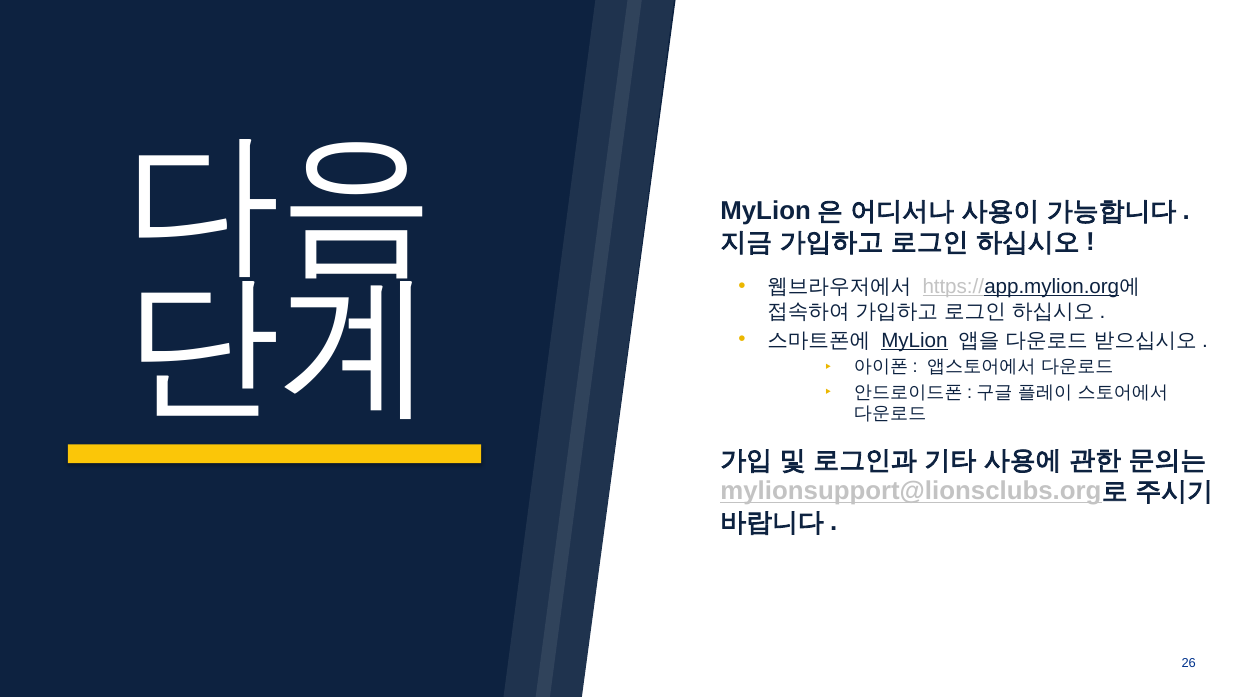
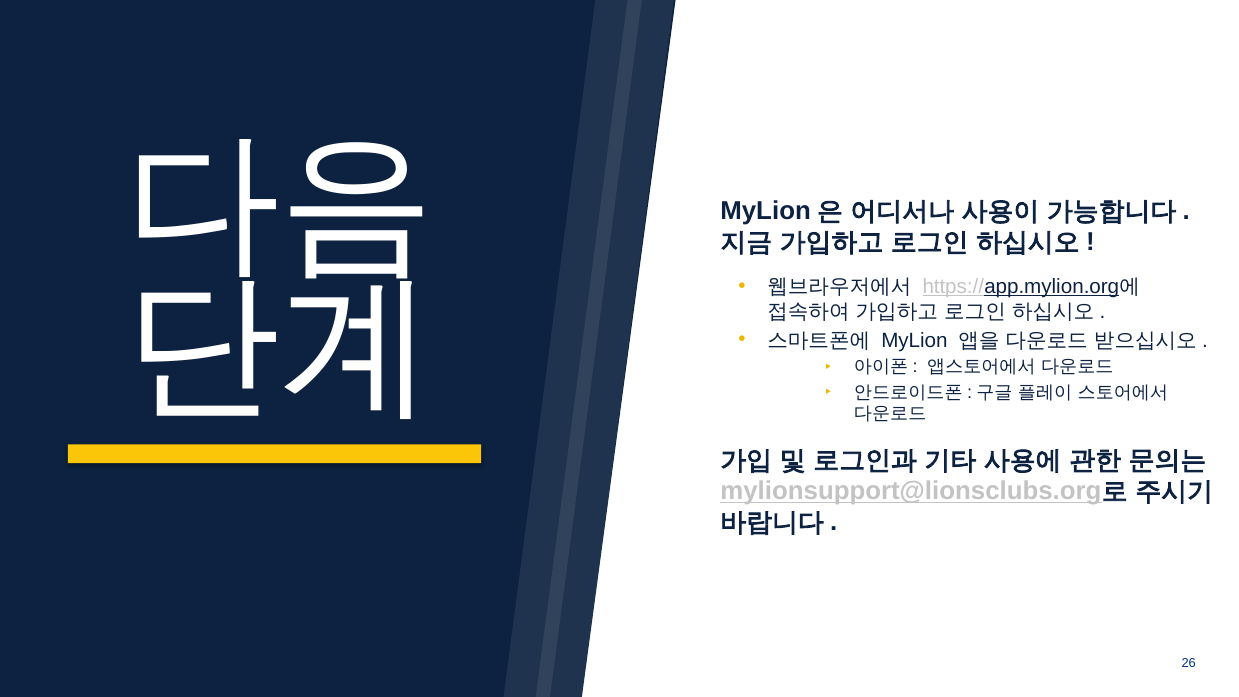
MyLion underline: present -> none (914, 340)
